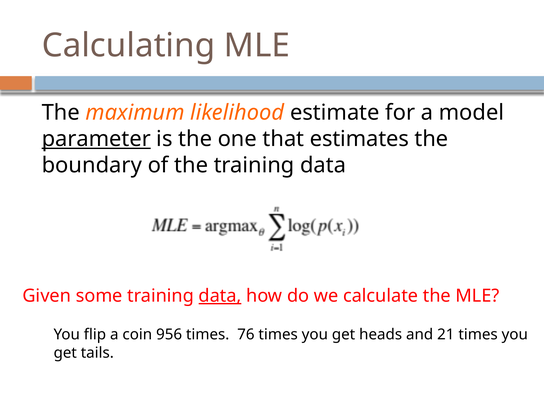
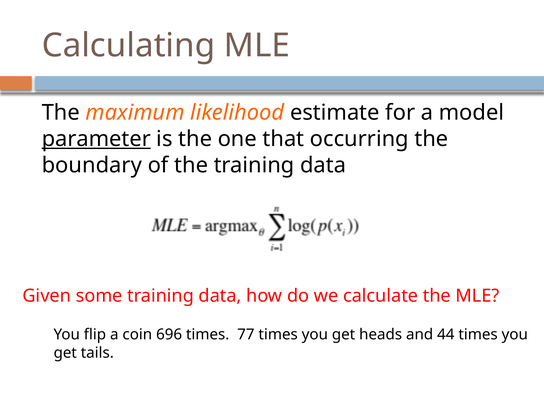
estimates: estimates -> occurring (359, 139)
data underline: present -> none (220, 296)
956: 956 -> 696 (169, 335)
76: 76 -> 77 (246, 335)
21: 21 -> 44 (446, 335)
